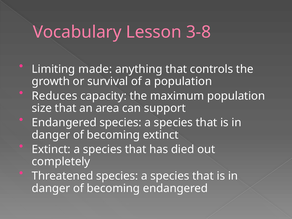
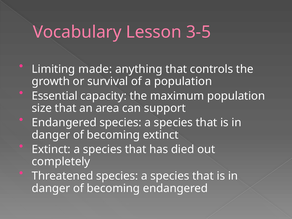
3-8: 3-8 -> 3-5 (199, 32)
Reduces: Reduces -> Essential (55, 96)
